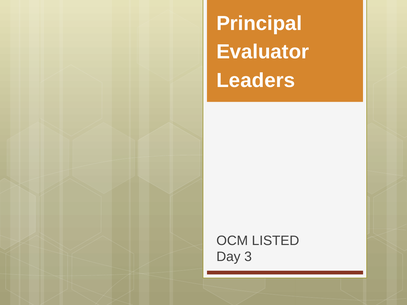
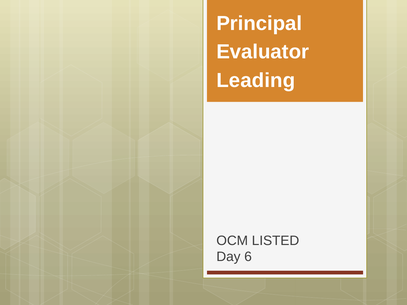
Leaders: Leaders -> Leading (256, 80)
3: 3 -> 6 (248, 257)
